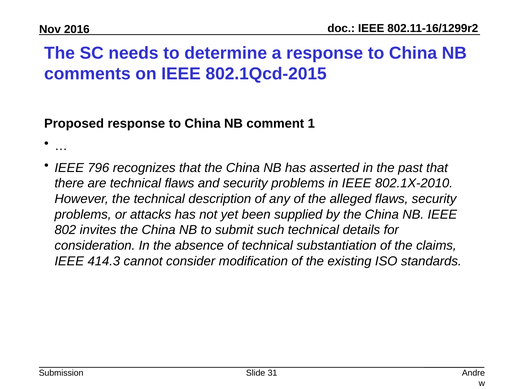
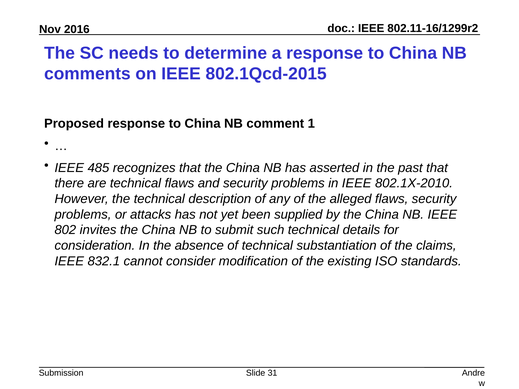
796: 796 -> 485 (98, 168)
414.3: 414.3 -> 832.1 (104, 261)
